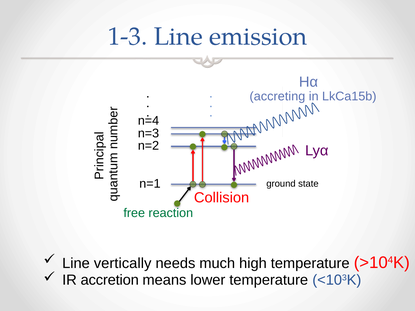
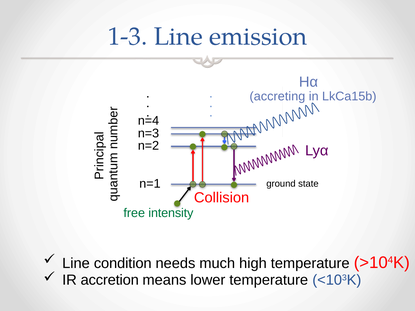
reaction: reaction -> intensity (171, 213)
vertically: vertically -> condition (123, 263)
